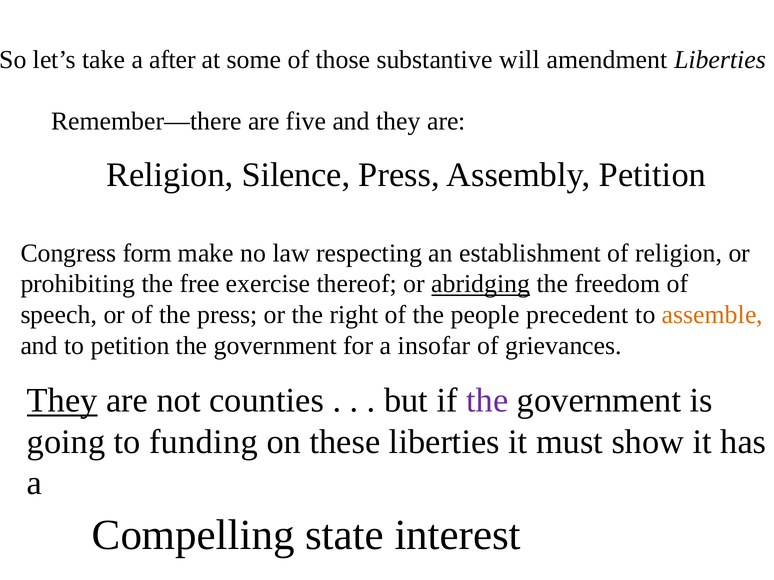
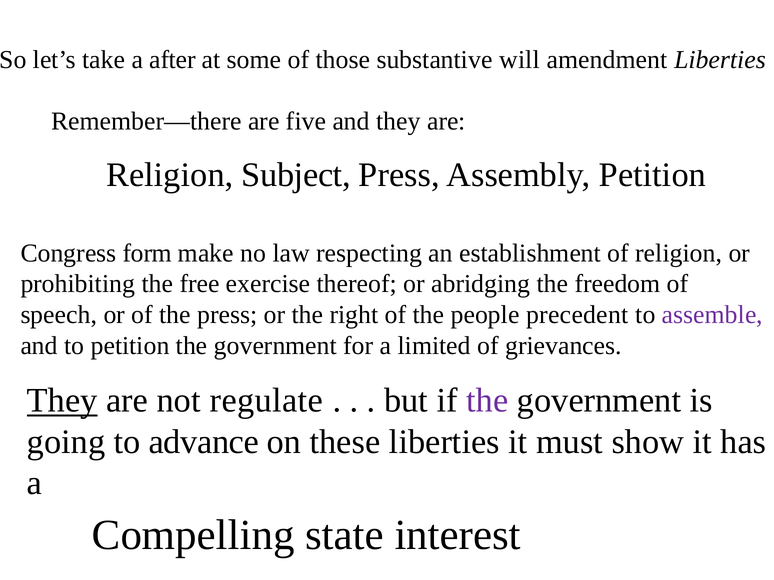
Silence: Silence -> Subject (296, 175)
abridging underline: present -> none (481, 284)
assemble colour: orange -> purple (712, 315)
insofar: insofar -> limited (434, 346)
counties: counties -> regulate (266, 401)
funding: funding -> advance (204, 442)
